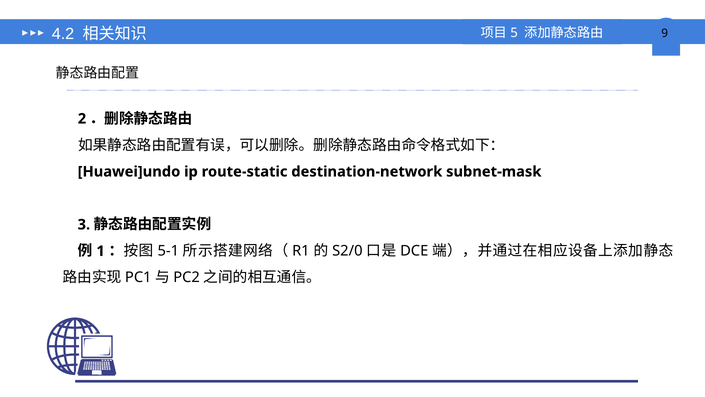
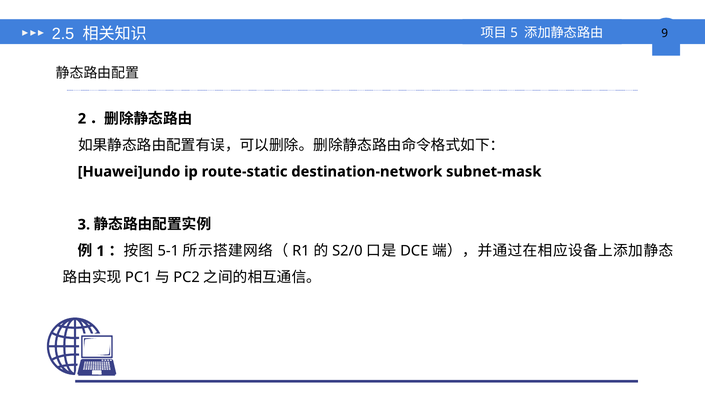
4.2: 4.2 -> 2.5 (63, 34)
